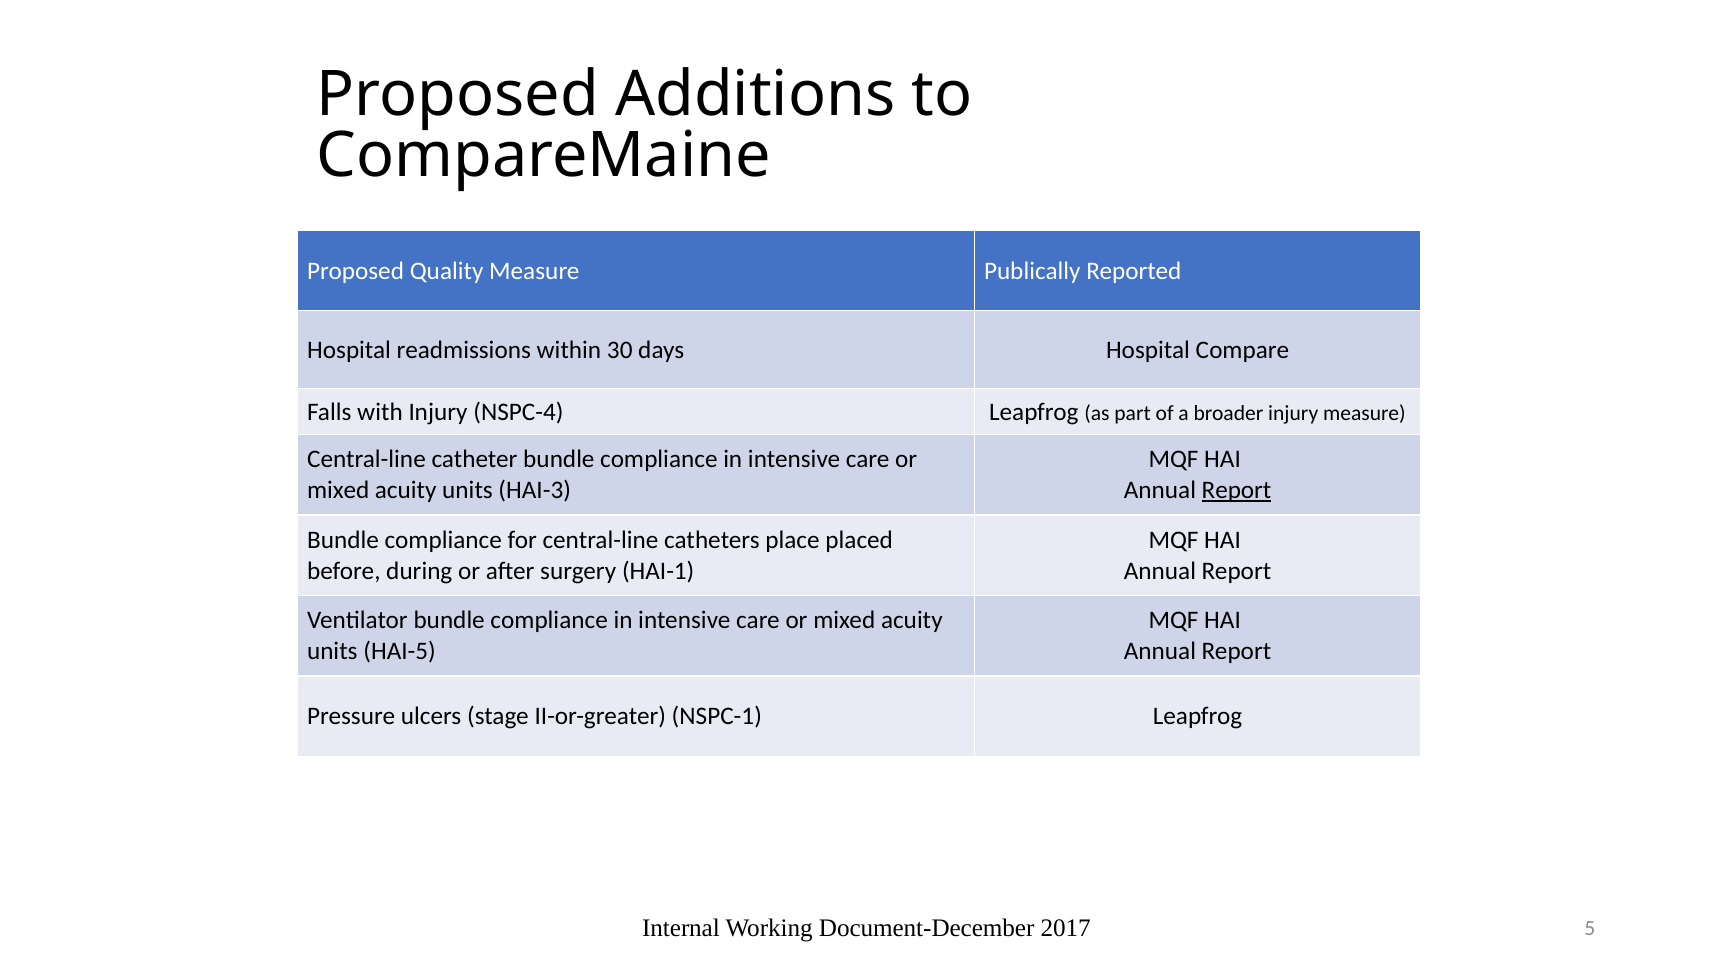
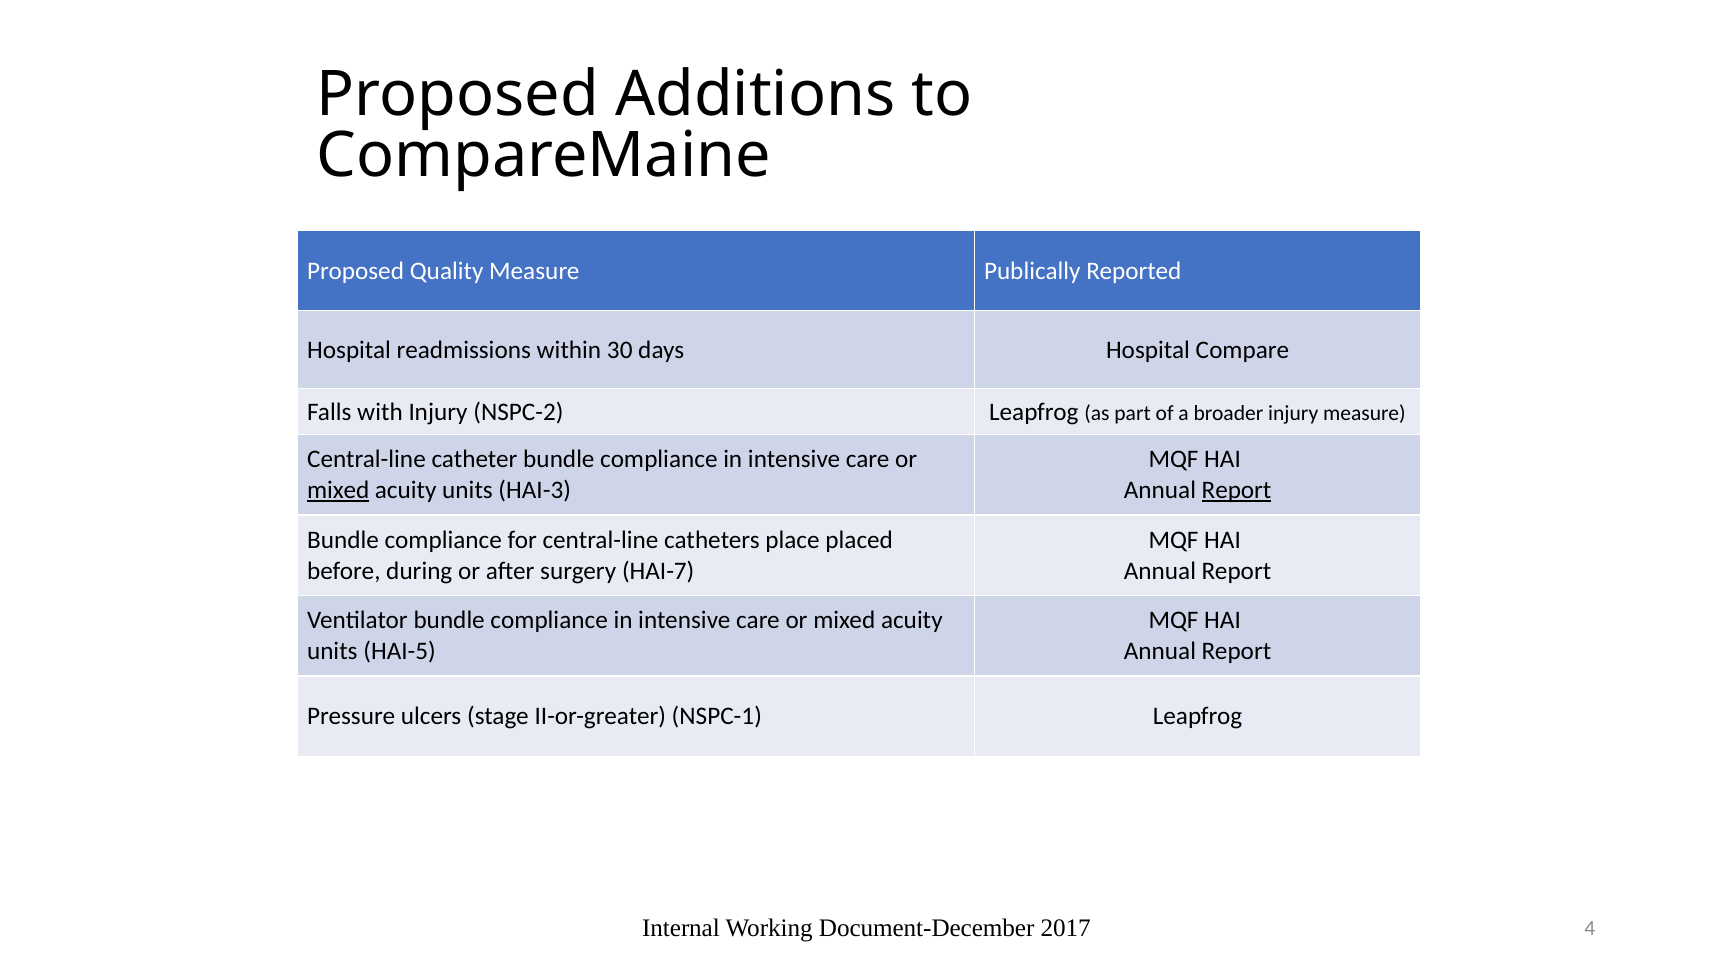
NSPC-4: NSPC-4 -> NSPC-2 (519, 412)
mixed underline: none -> present (338, 490)
HAI-1: HAI-1 -> HAI-7 (658, 570)
5: 5 -> 4 (1590, 927)
